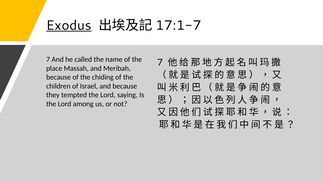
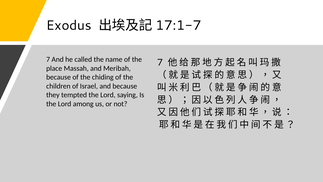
Exodus underline: present -> none (69, 25)
